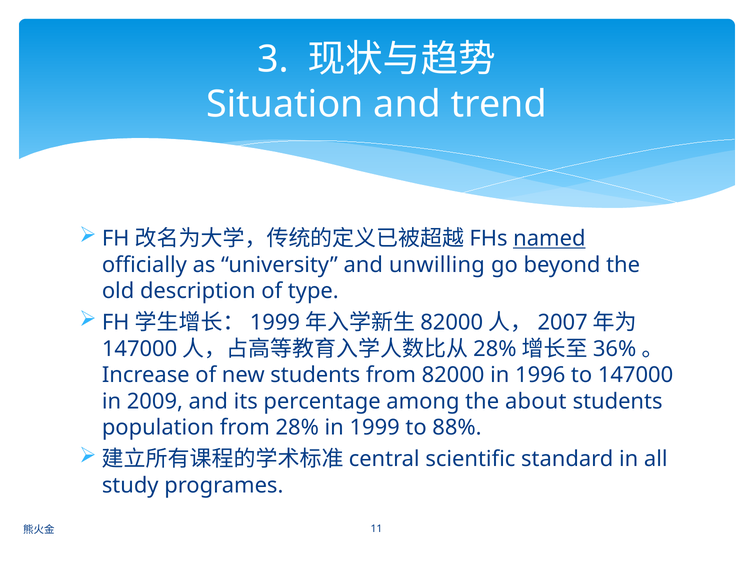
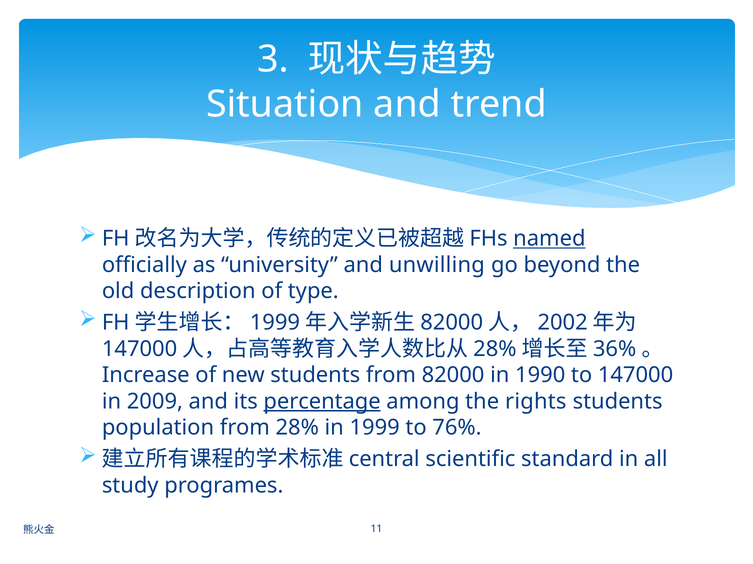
2007: 2007 -> 2002 (563, 323)
1996: 1996 -> 1990 (540, 376)
percentage underline: none -> present (322, 402)
about: about -> rights (536, 402)
88%: 88% -> 76% (457, 428)
